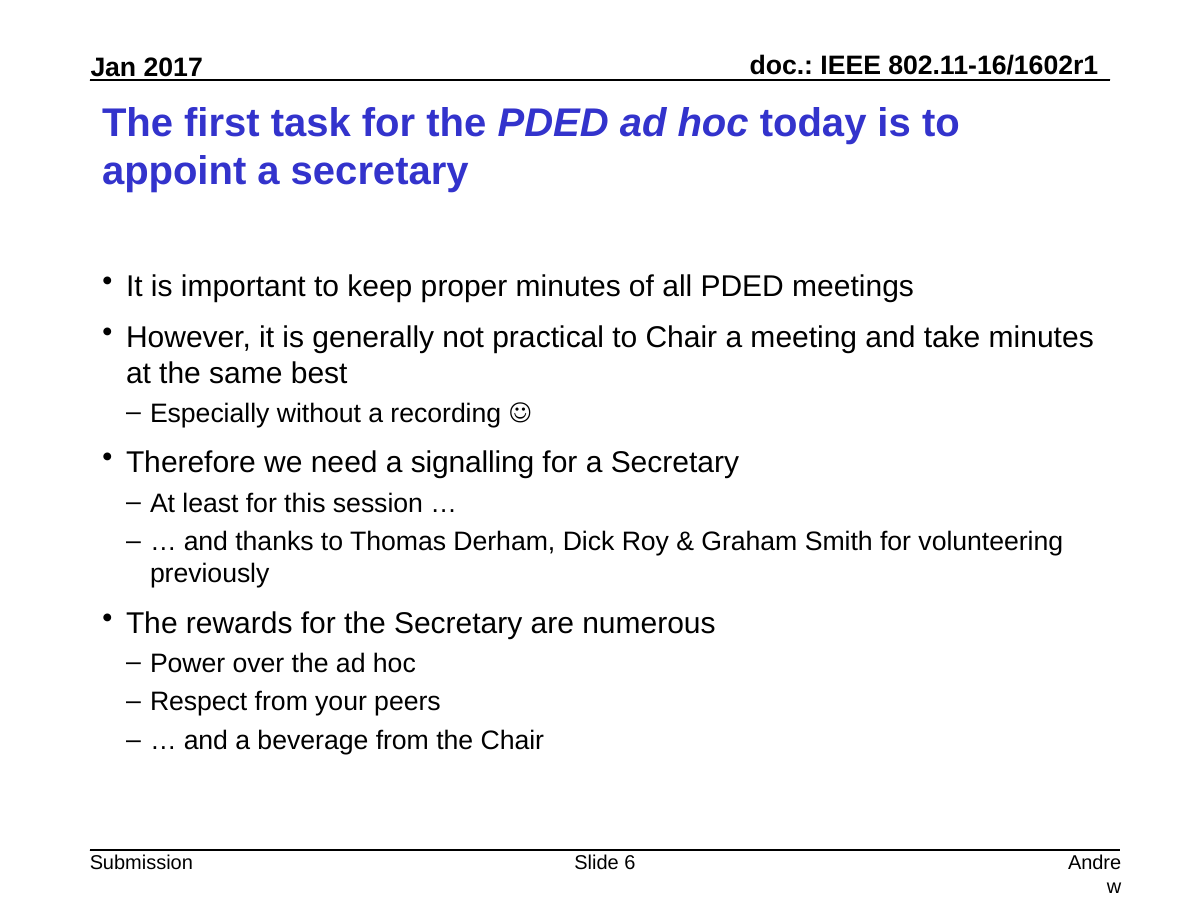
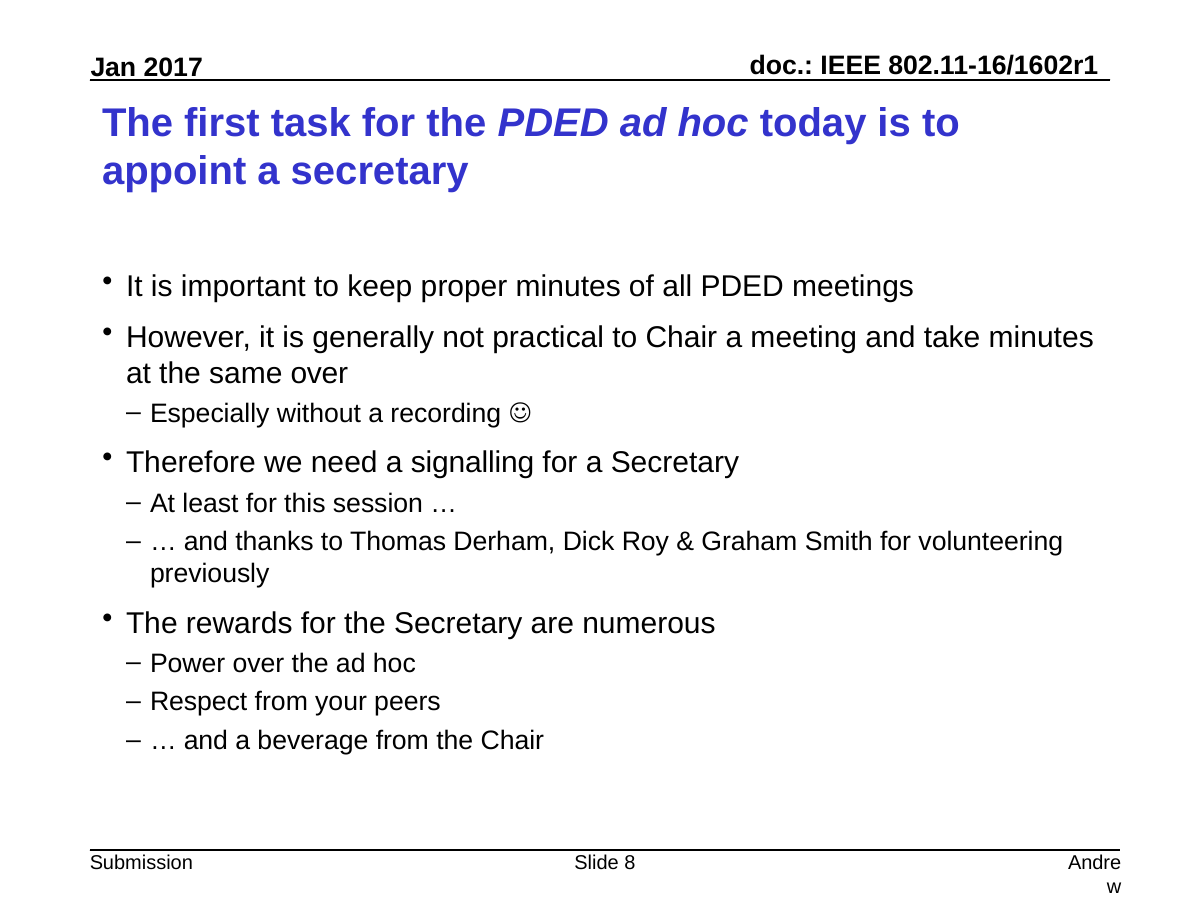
same best: best -> over (319, 373)
6: 6 -> 8 (630, 863)
